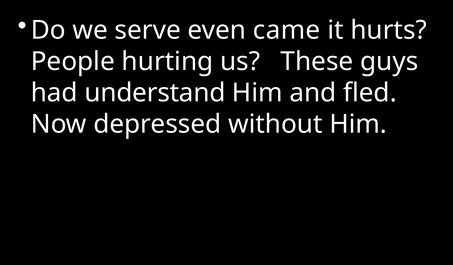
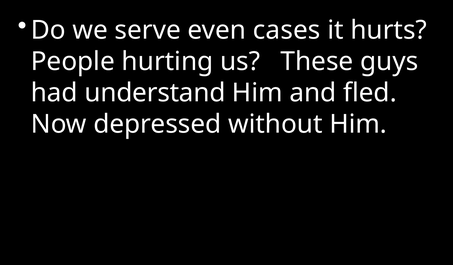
came: came -> cases (287, 30)
